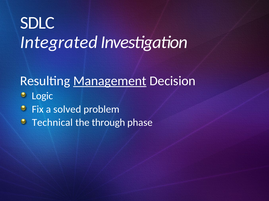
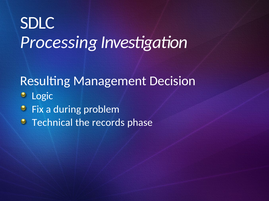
Integrated: Integrated -> Processing (59, 42)
Management underline: present -> none (110, 81)
solved: solved -> during (67, 110)
through: through -> records (108, 123)
